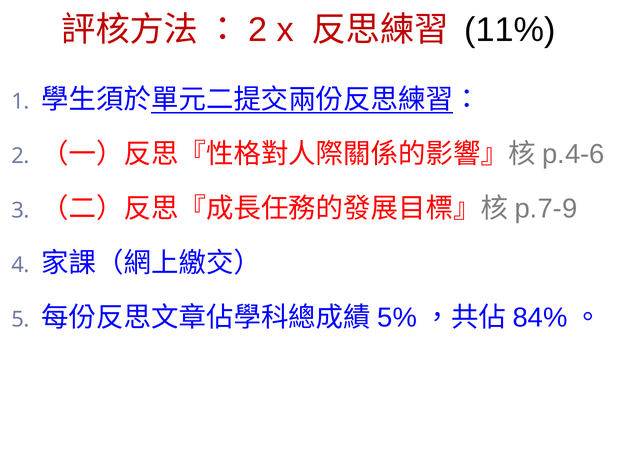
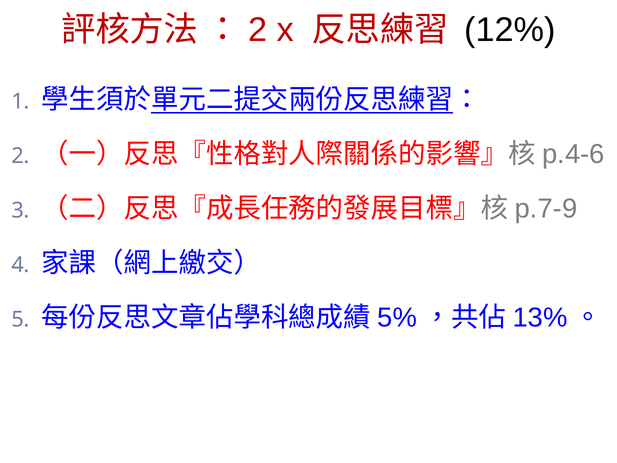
11%: 11% -> 12% (510, 30)
84%: 84% -> 13% (540, 318)
